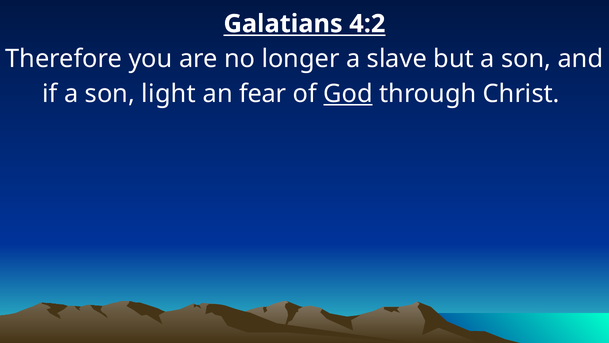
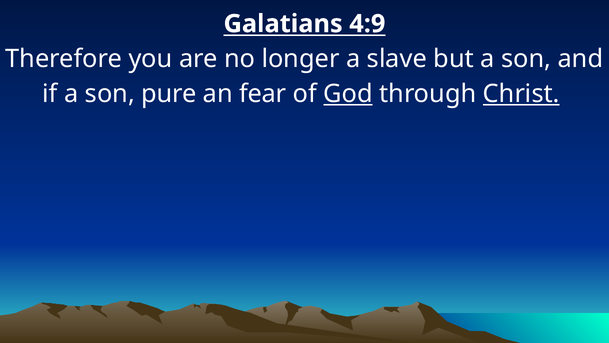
4:2: 4:2 -> 4:9 (367, 24)
light: light -> pure (169, 94)
Christ underline: none -> present (521, 94)
